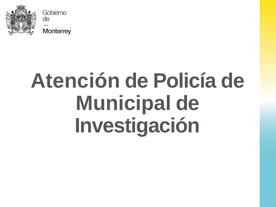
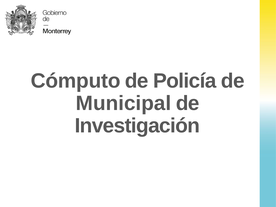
Atención: Atención -> Cómputo (76, 81)
